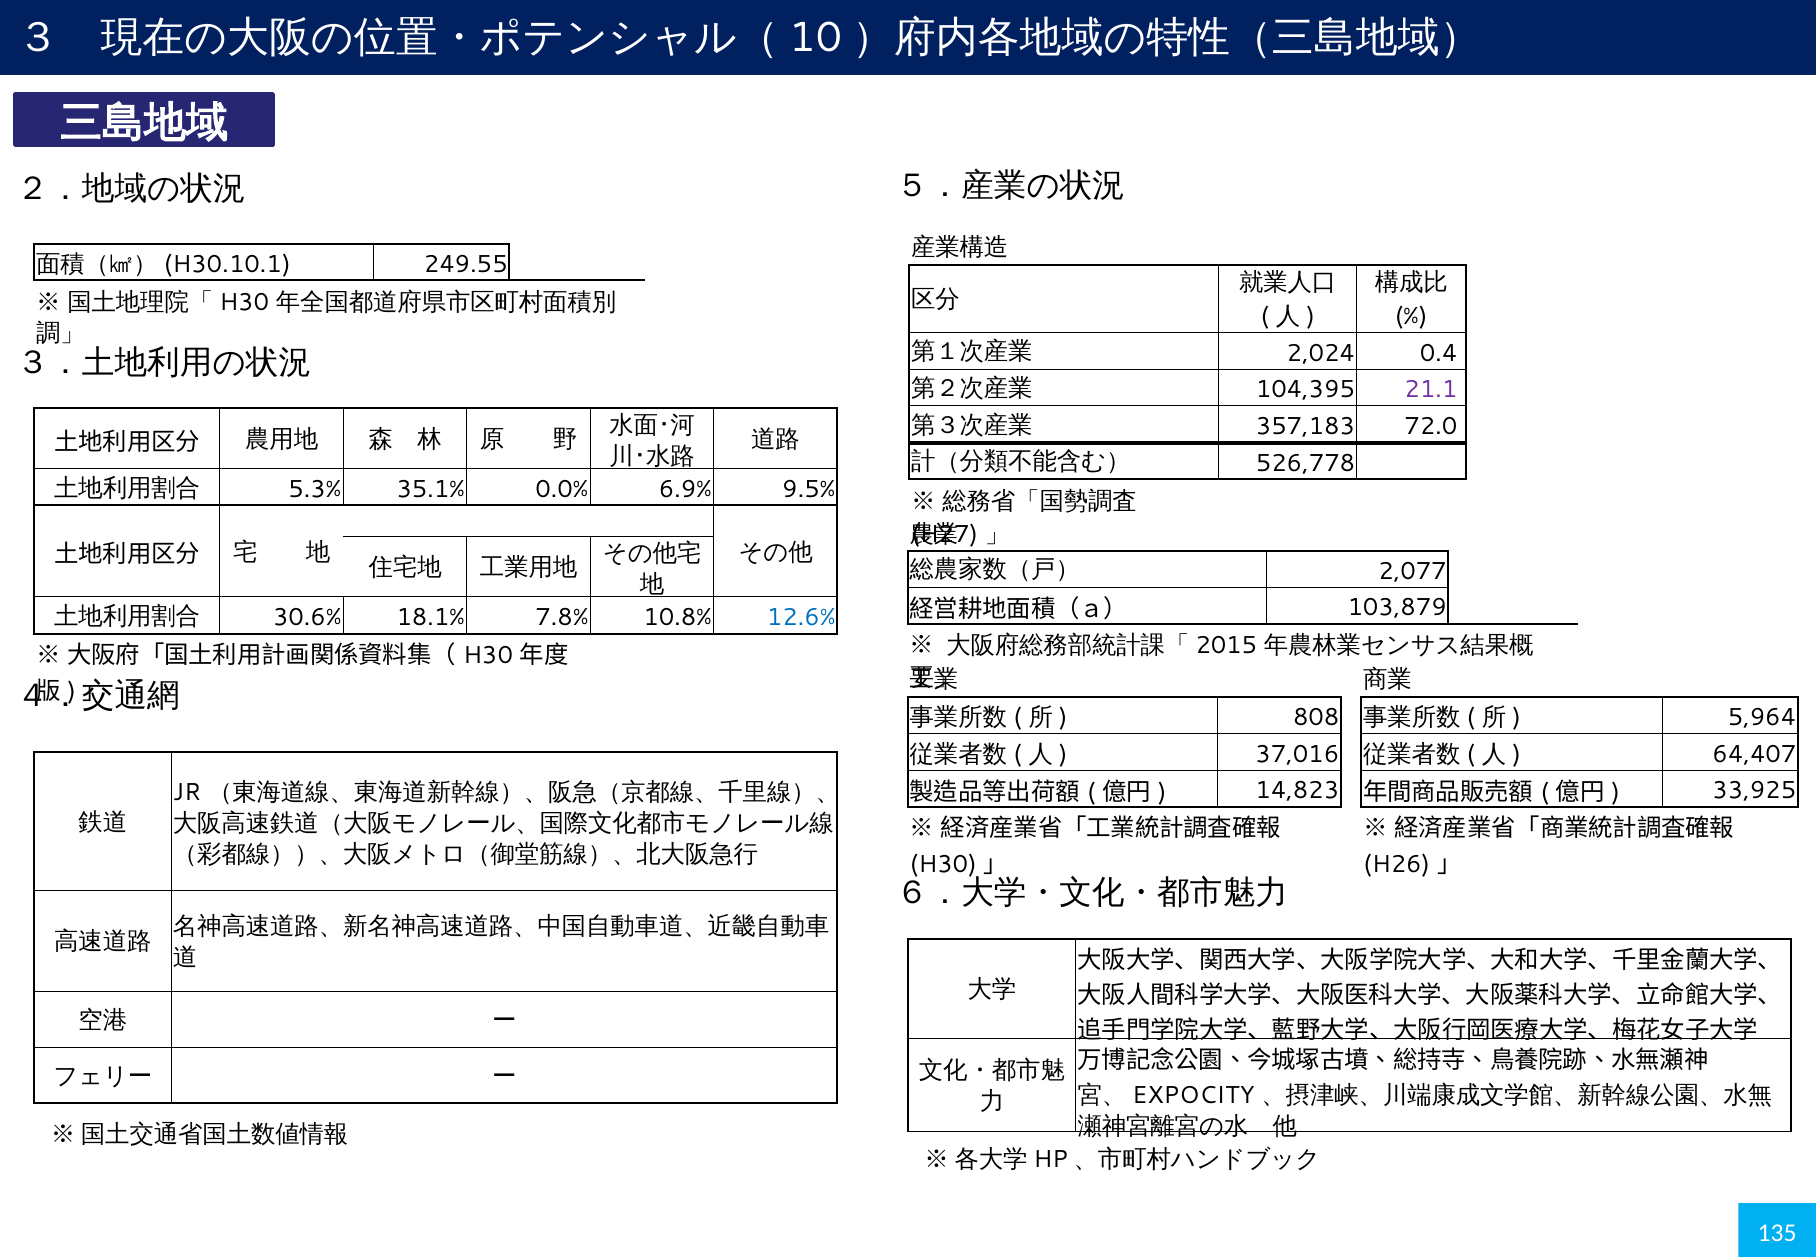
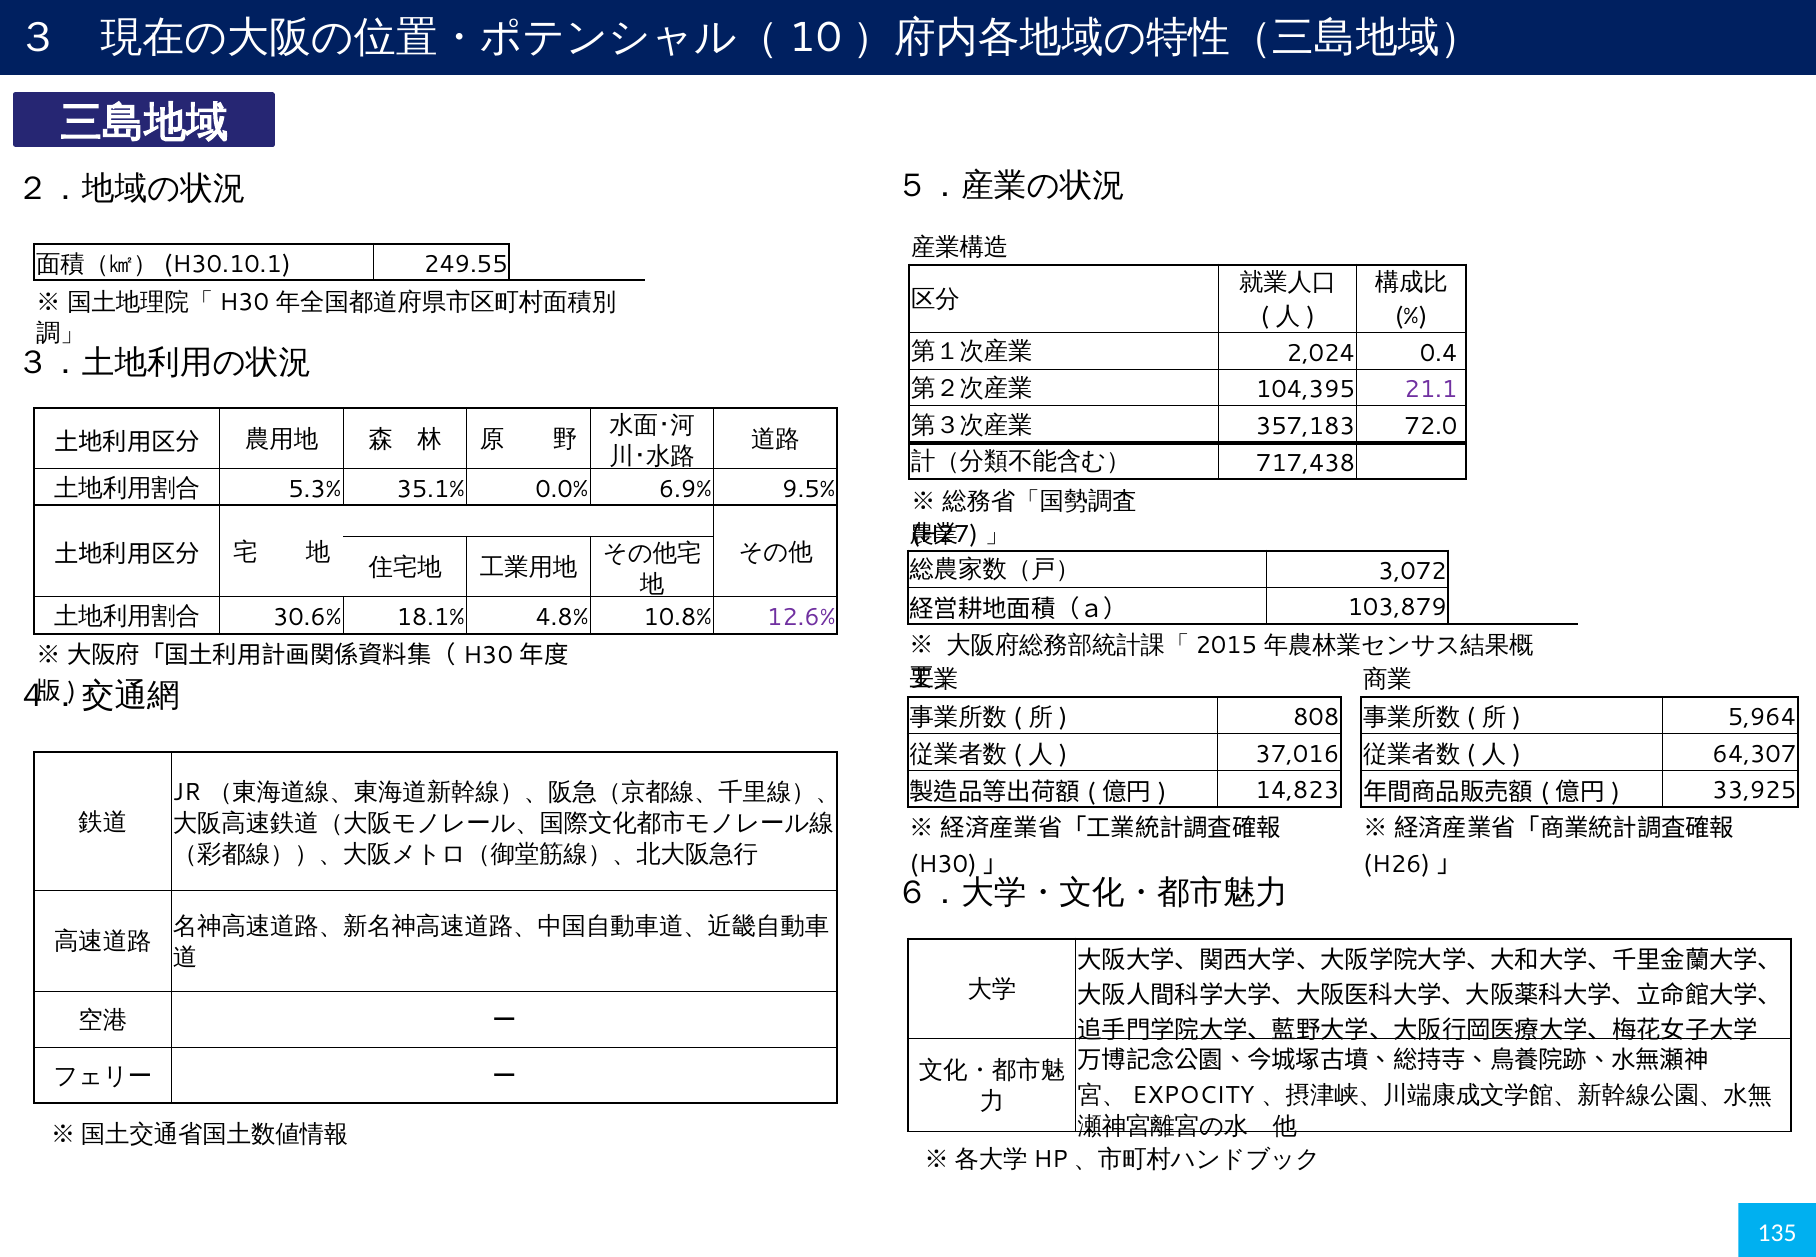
526,778: 526,778 -> 717,438 (1306, 463)
2,077: 2,077 -> 3,072 (1412, 571)
7.8%: 7.8% -> 4.8% (562, 618)
12.6% colour: blue -> purple (801, 618)
64,407: 64,407 -> 64,307 (1754, 754)
